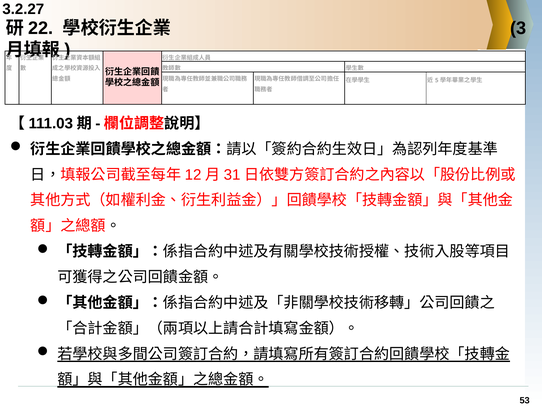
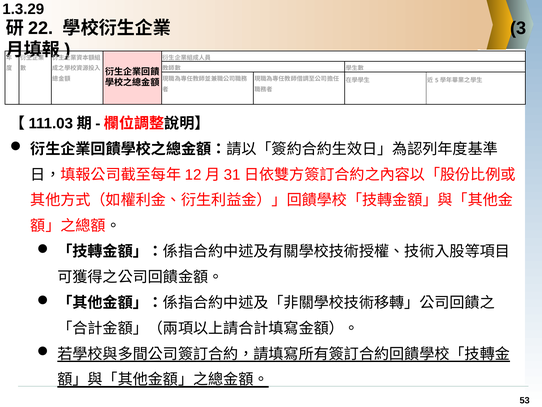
3.2.27: 3.2.27 -> 1.3.29 (23, 9)
